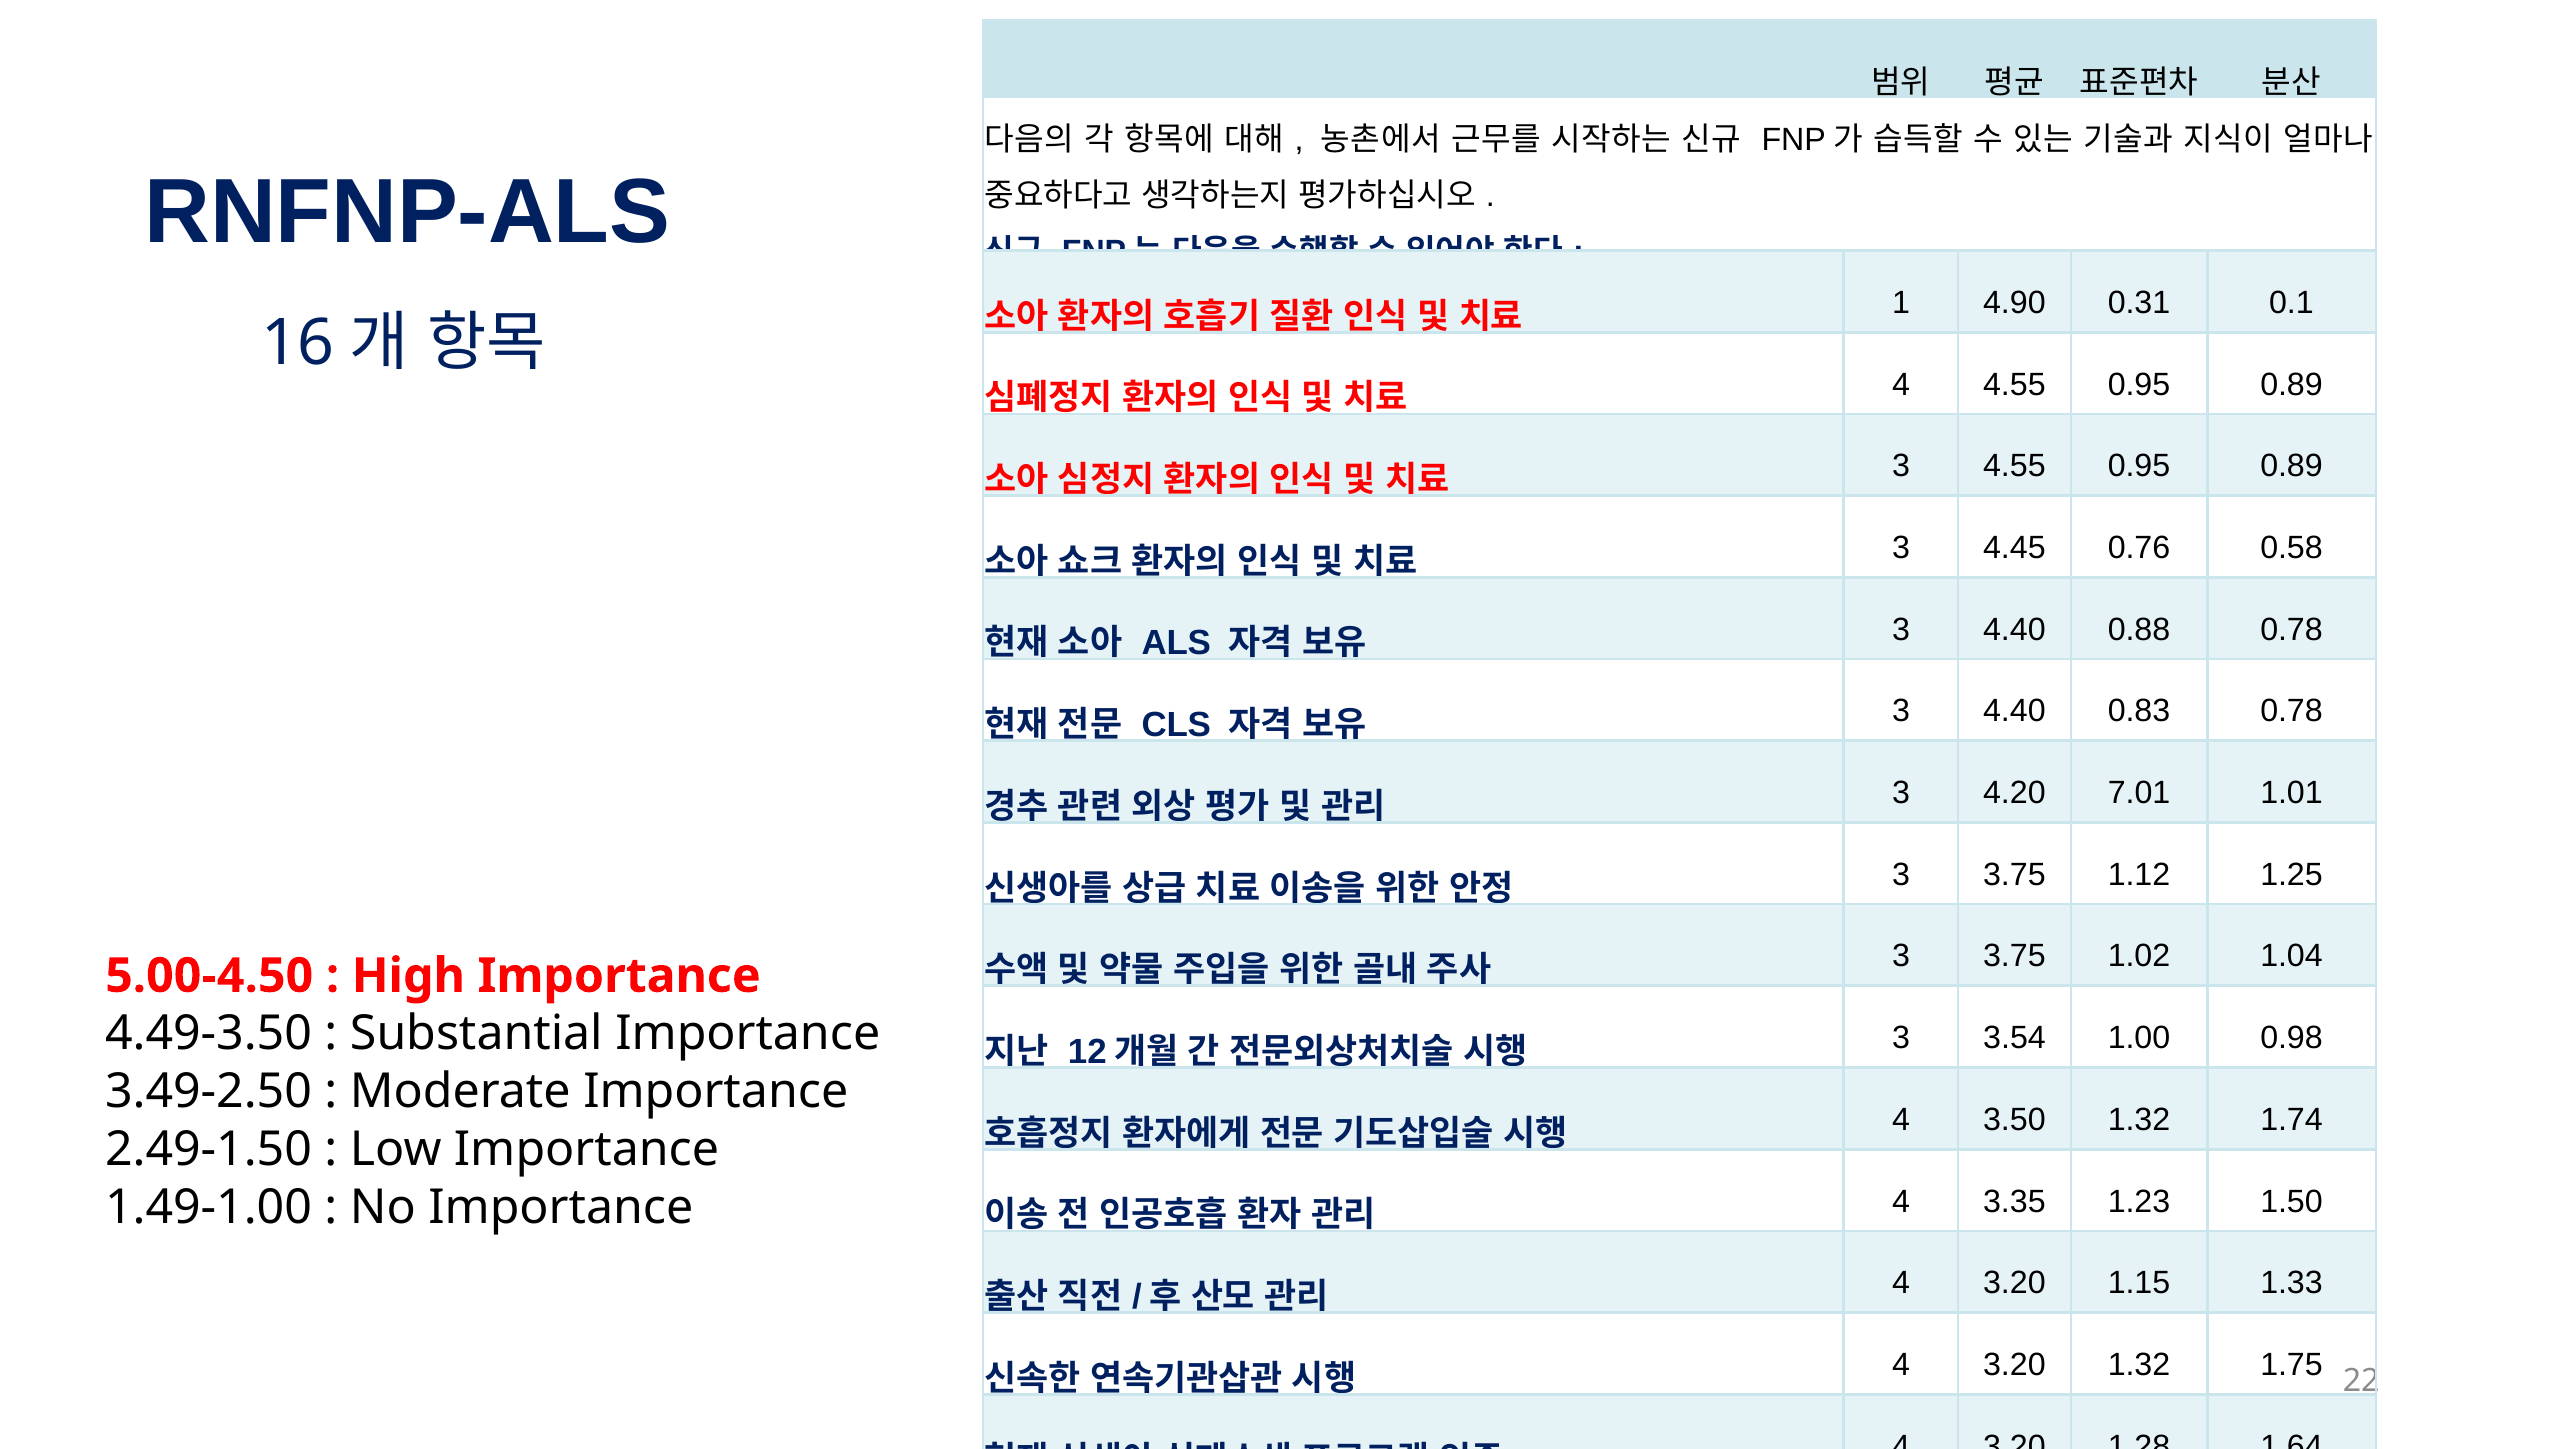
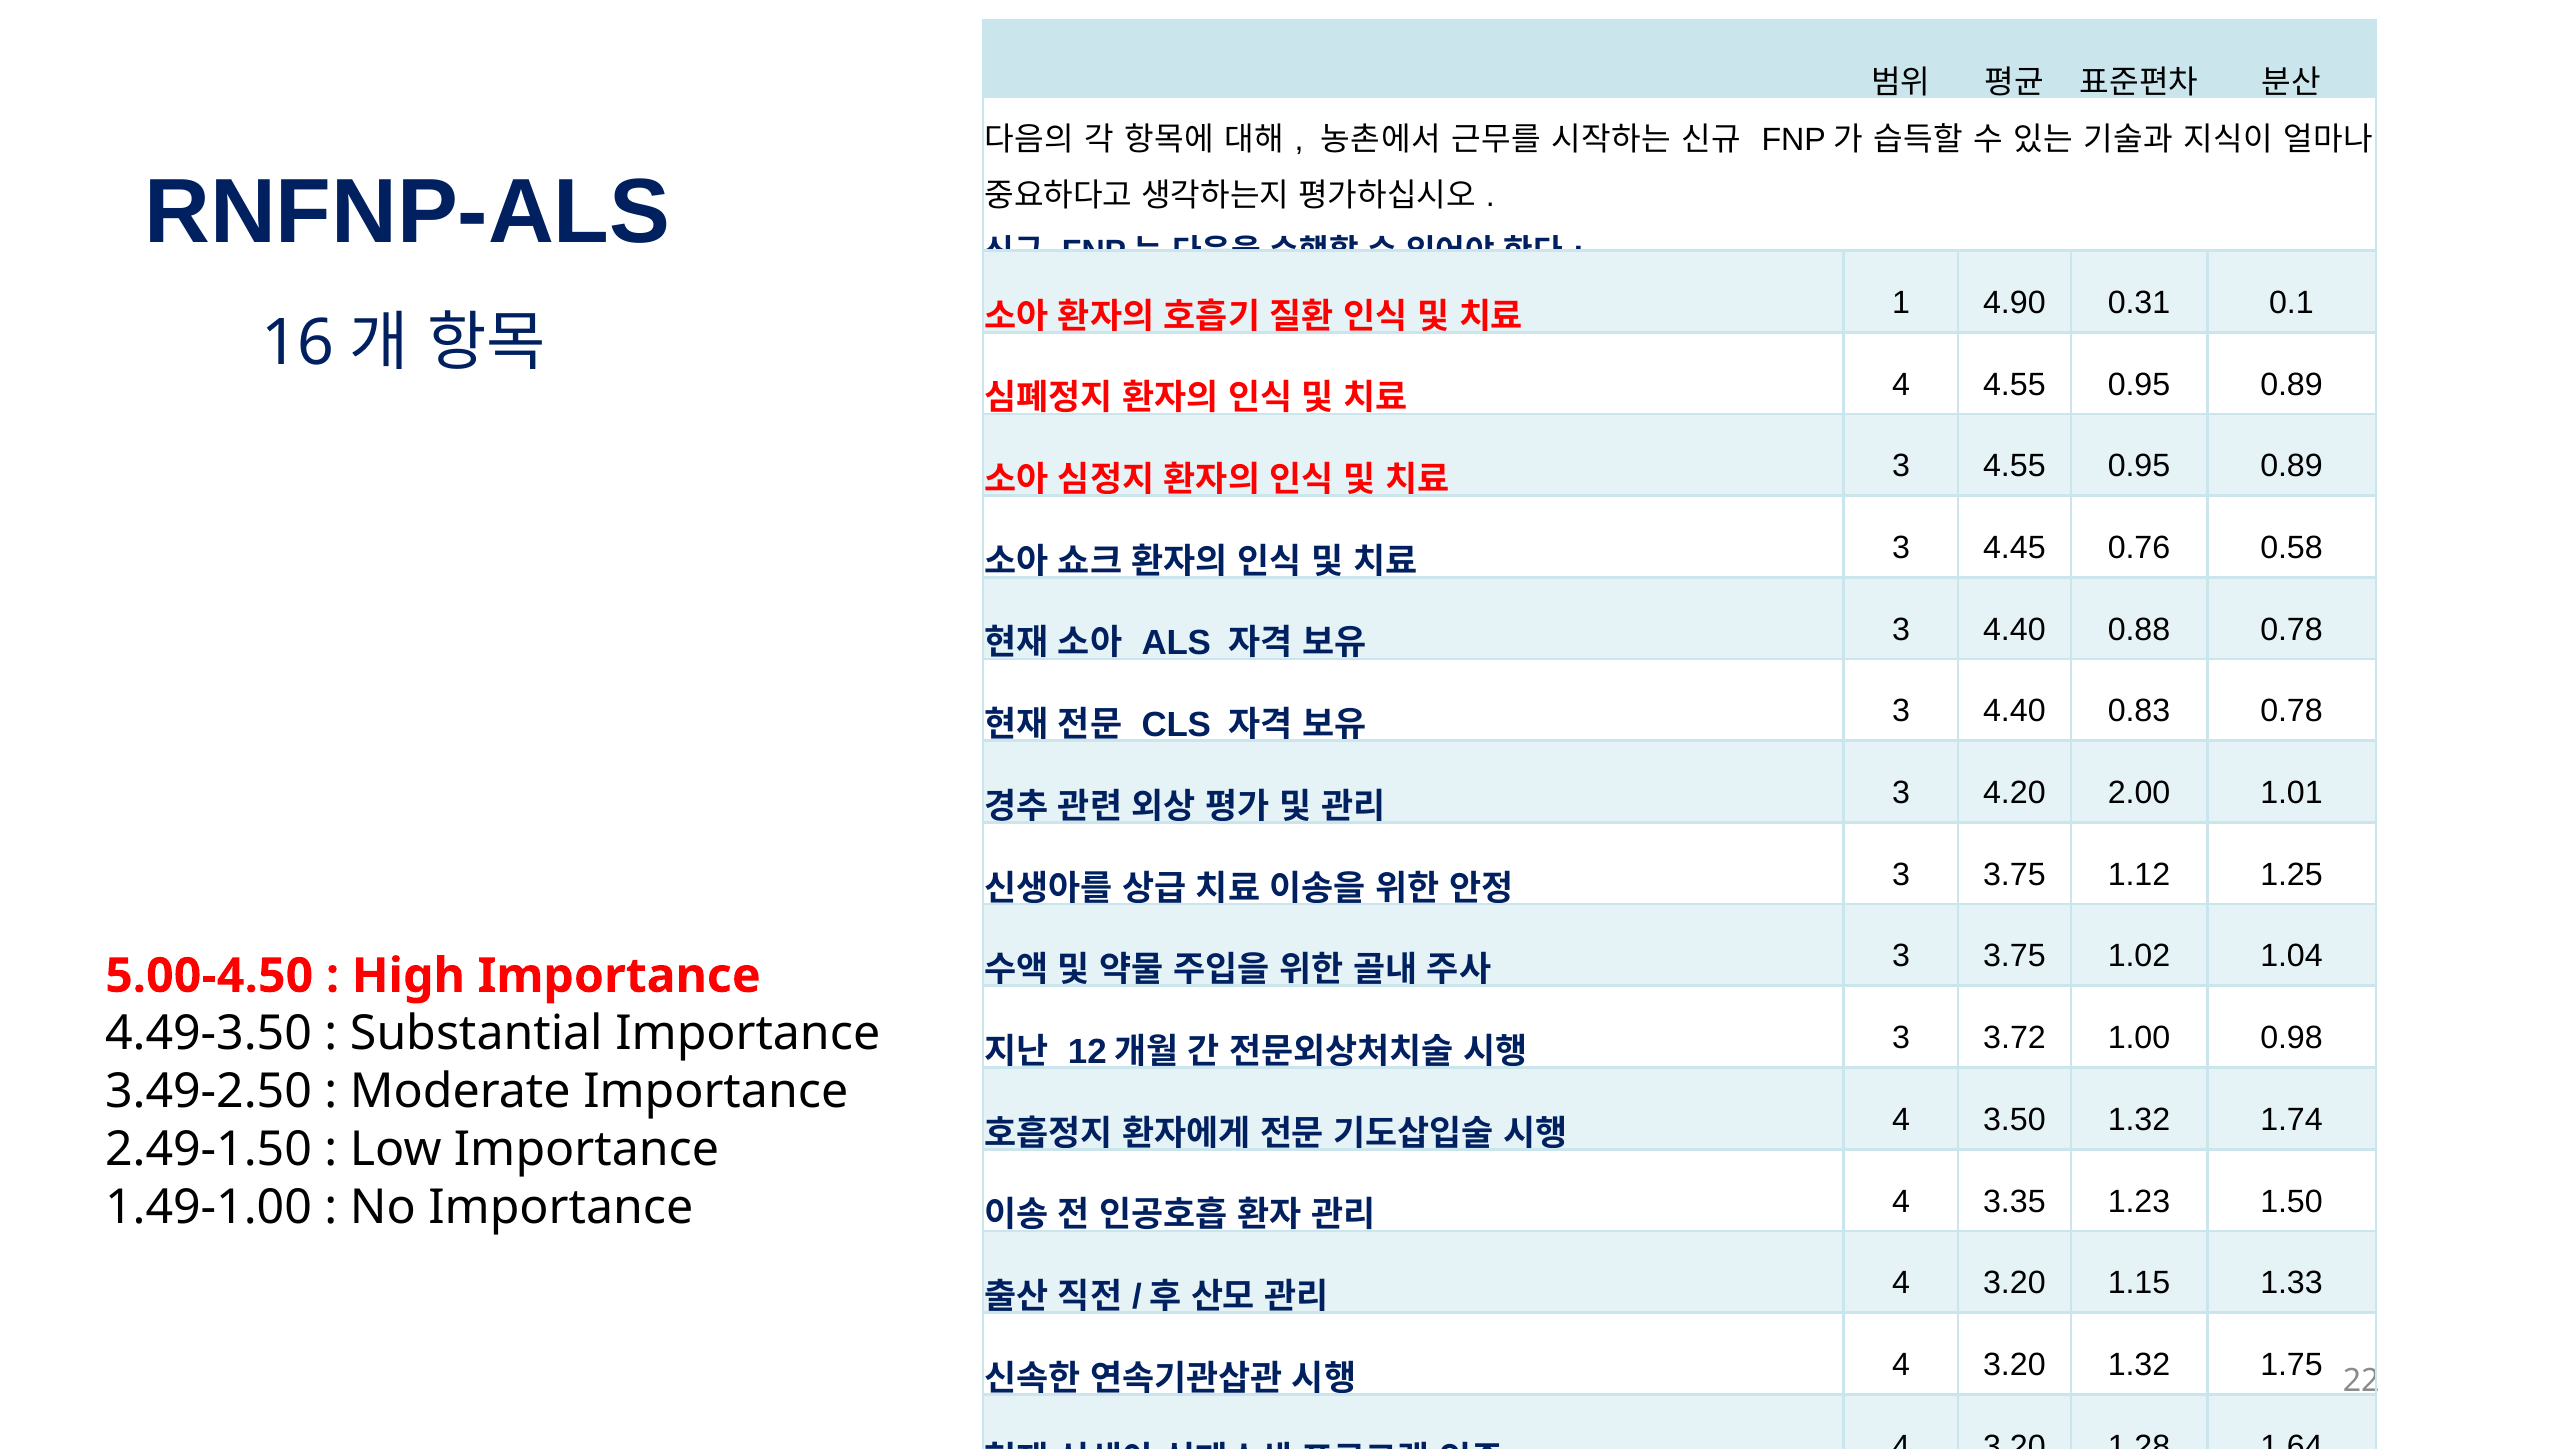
7.01: 7.01 -> 2.00 (2139, 793)
3.54: 3.54 -> 3.72 (2015, 1038)
